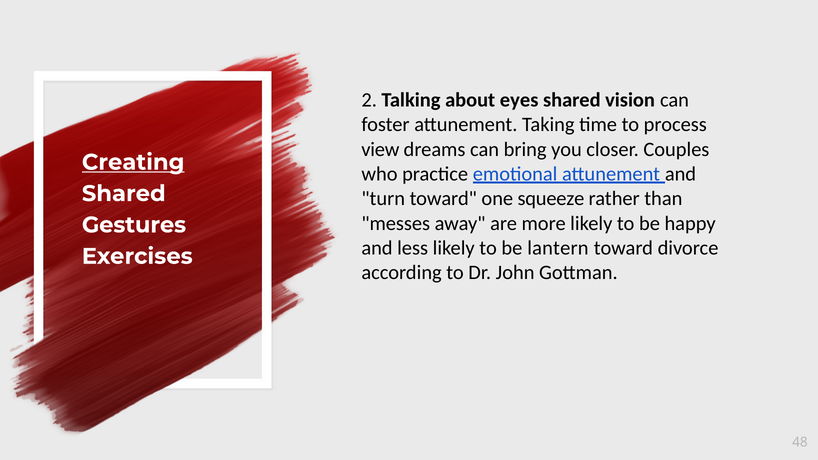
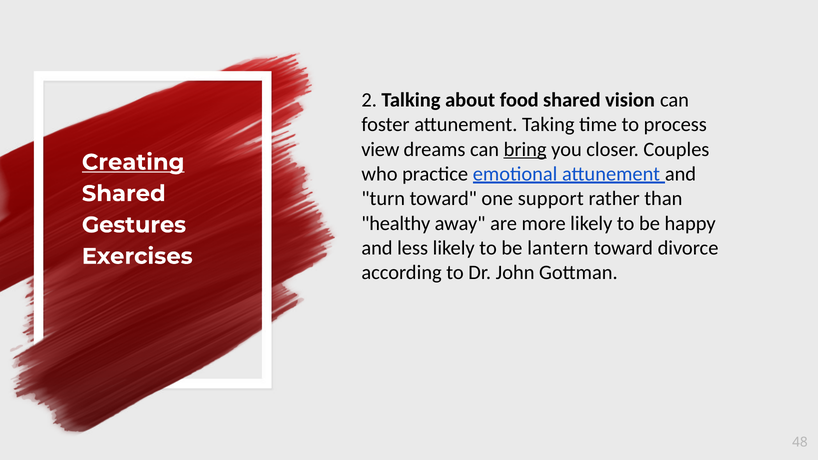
eyes: eyes -> food (519, 100)
bring underline: none -> present (525, 149)
squeeze: squeeze -> support (551, 199)
messes: messes -> healthy (396, 223)
